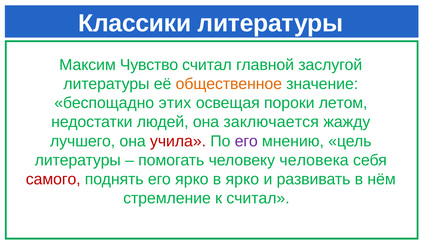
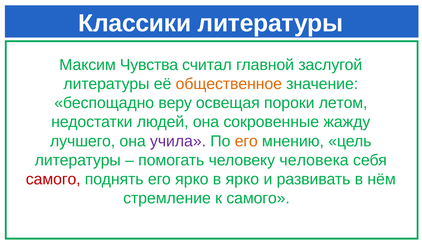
Чувство: Чувство -> Чувства (149, 65)
этих: этих -> веру (175, 103)
заключается: заключается -> сокровенные (271, 122)
учила colour: red -> purple (178, 141)
его colour: purple -> orange (246, 141)
к считал: считал -> самого (258, 198)
